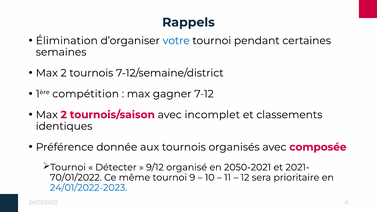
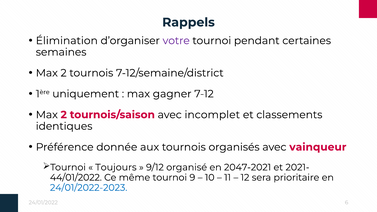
votre colour: blue -> purple (176, 41)
compétition: compétition -> uniquement (86, 94)
composée: composée -> vainqueur (318, 147)
Détecter: Détecter -> Toujours (116, 167)
2050-2021: 2050-2021 -> 2047-2021 (248, 167)
70/01/2022: 70/01/2022 -> 44/01/2022 (76, 178)
